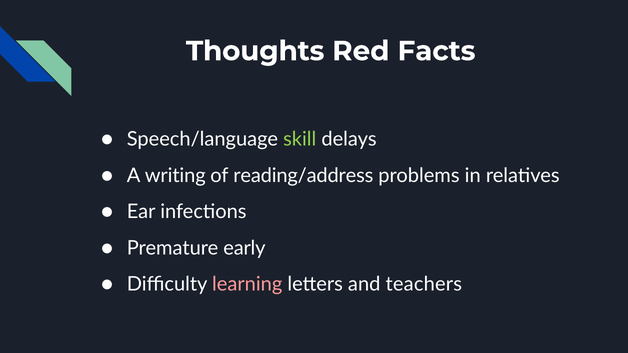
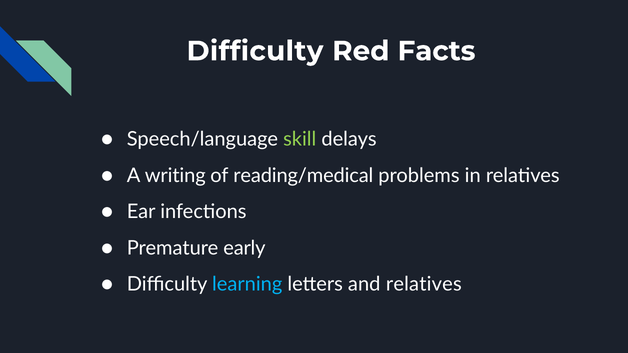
Thoughts: Thoughts -> Difficulty (255, 51)
reading/address: reading/address -> reading/medical (303, 176)
learning colour: pink -> light blue (247, 284)
and teachers: teachers -> relatives (424, 284)
